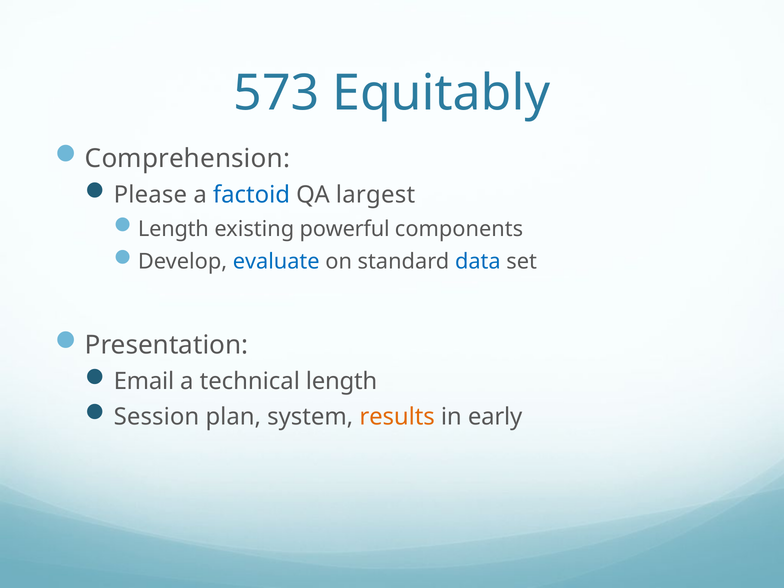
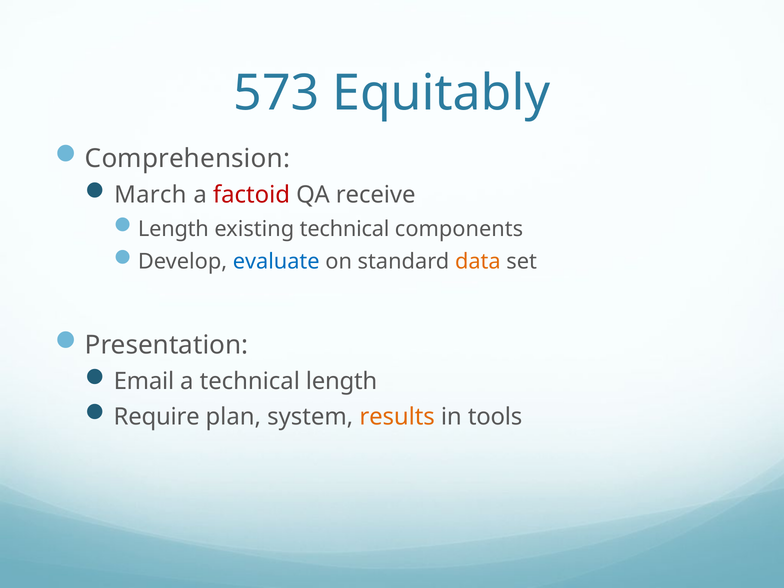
Please: Please -> March (150, 195)
factoid colour: blue -> red (251, 195)
largest: largest -> receive (376, 195)
existing powerful: powerful -> technical (345, 229)
data colour: blue -> orange (478, 262)
Session: Session -> Require (157, 417)
early: early -> tools (495, 417)
